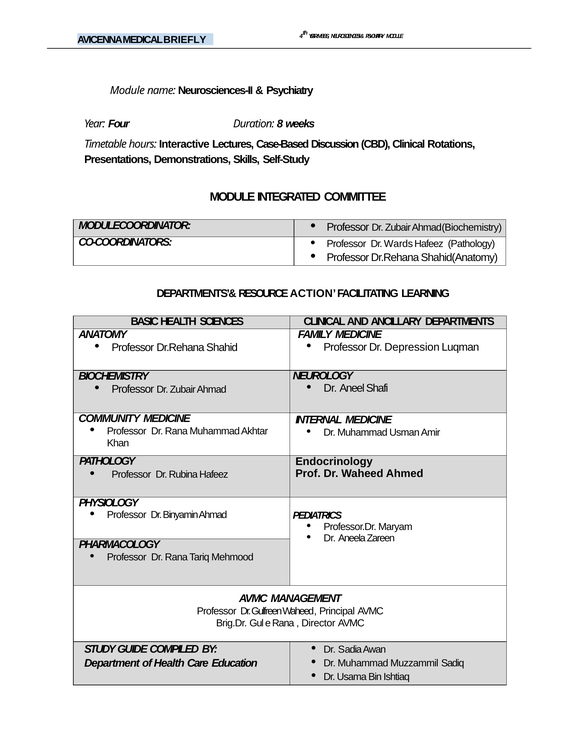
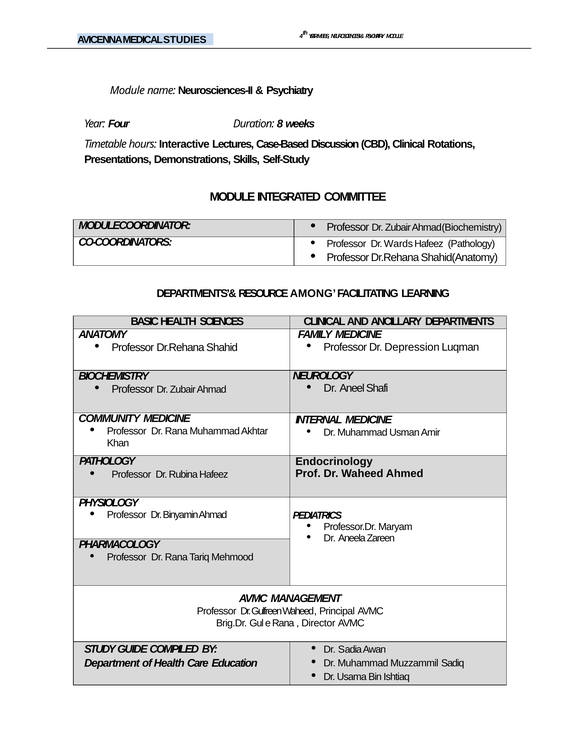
BRIEFLY: BRIEFLY -> STUDIES (185, 40)
ACTION: ACTION -> AMONG (313, 294)
